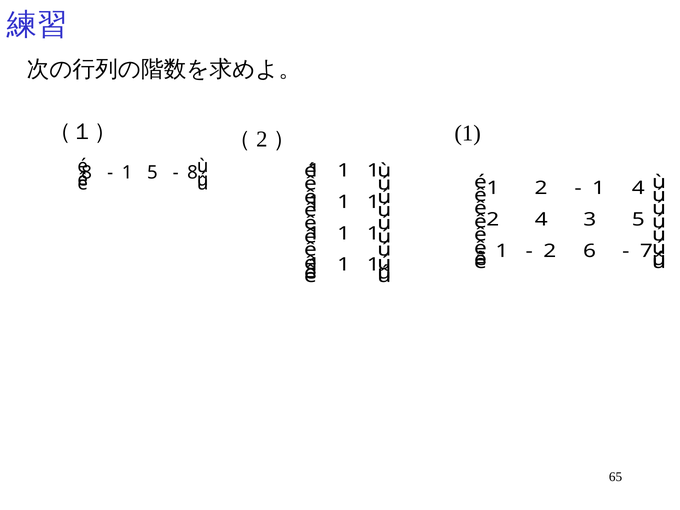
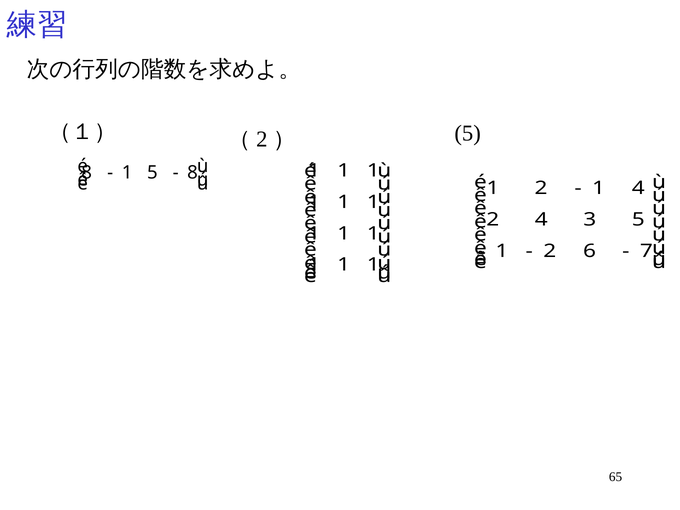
（2） 1: 1 -> 5 (468, 133)
